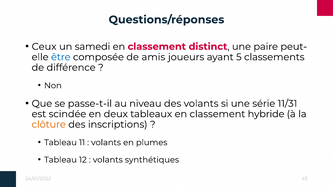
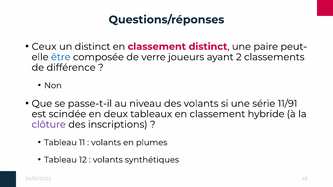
un samedi: samedi -> distinct (93, 47)
amis: amis -> verre (153, 57)
5: 5 -> 2 (239, 57)
11/31: 11/31 -> 11/91 (288, 104)
clôture colour: orange -> purple (49, 125)
